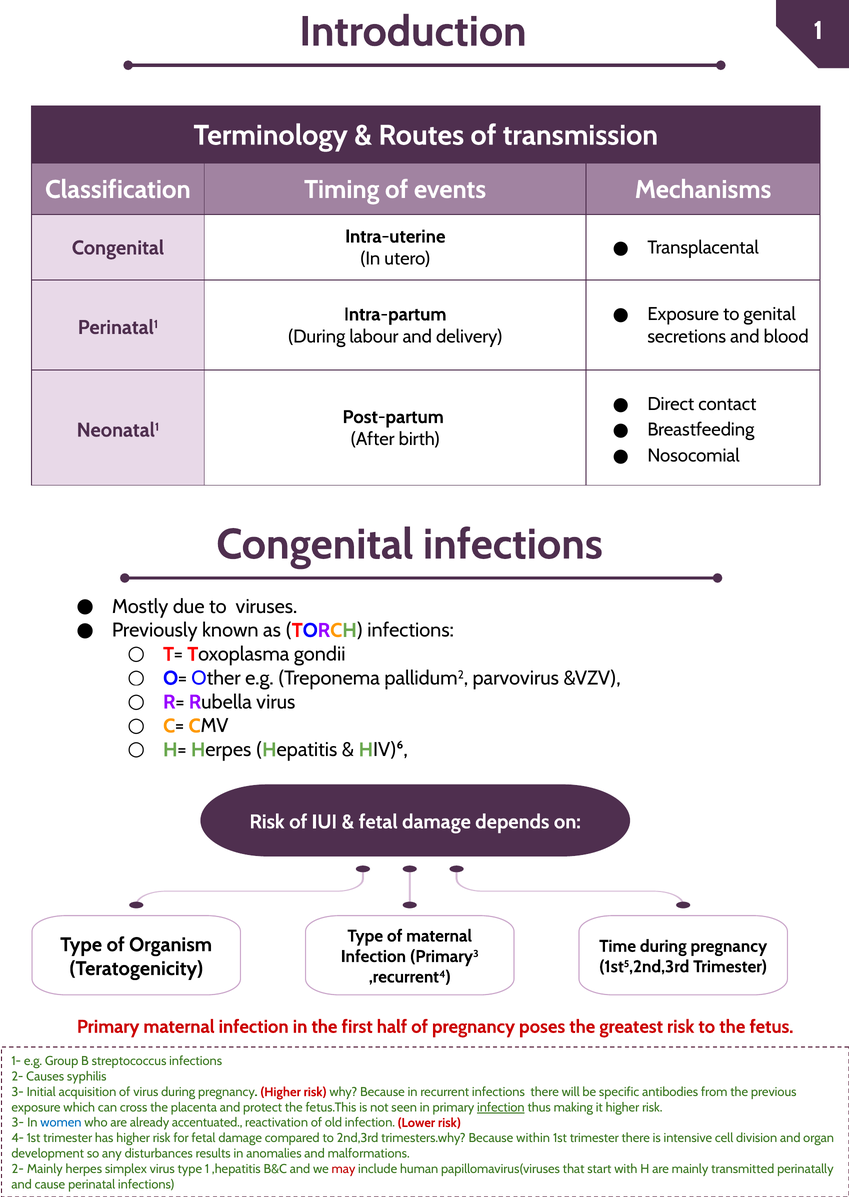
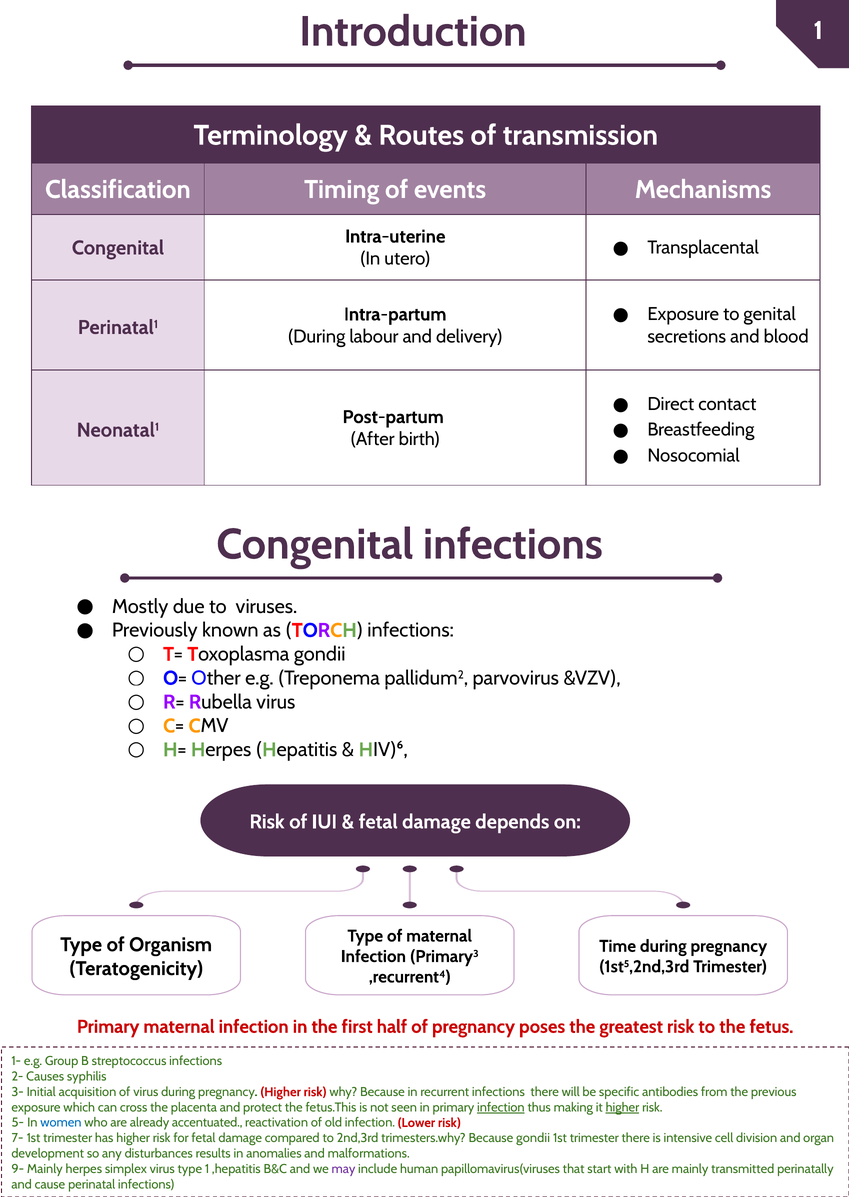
higher underline: none -> present (622, 1107)
3-: 3- -> 5- (18, 1123)
4-: 4- -> 7- (18, 1138)
Because within: within -> gondii (533, 1138)
2-: 2- -> 9- (18, 1169)
may colour: red -> purple (343, 1169)
